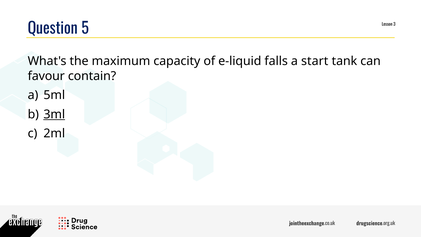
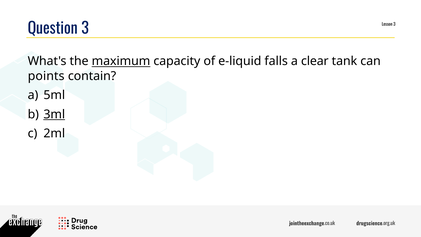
Question 5: 5 -> 3 (85, 28)
maximum underline: none -> present (121, 61)
start: start -> clear (315, 61)
favour: favour -> points (46, 76)
